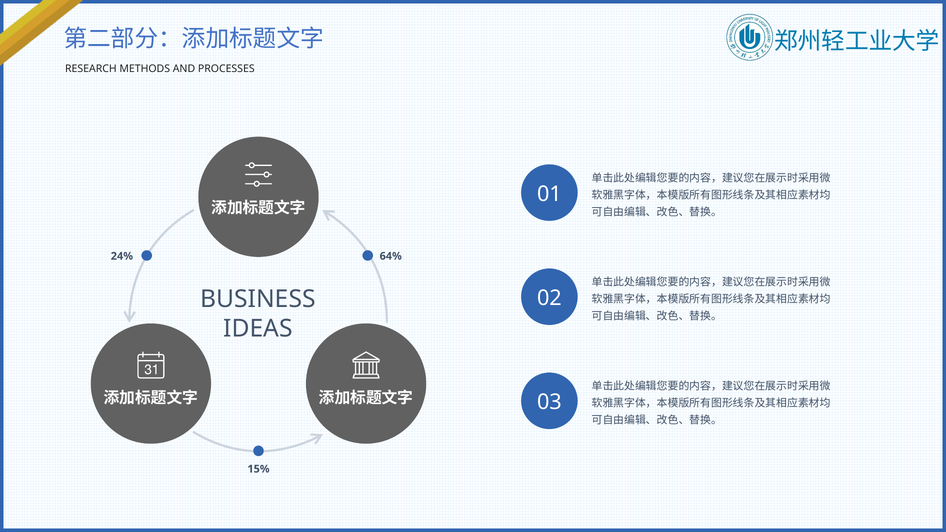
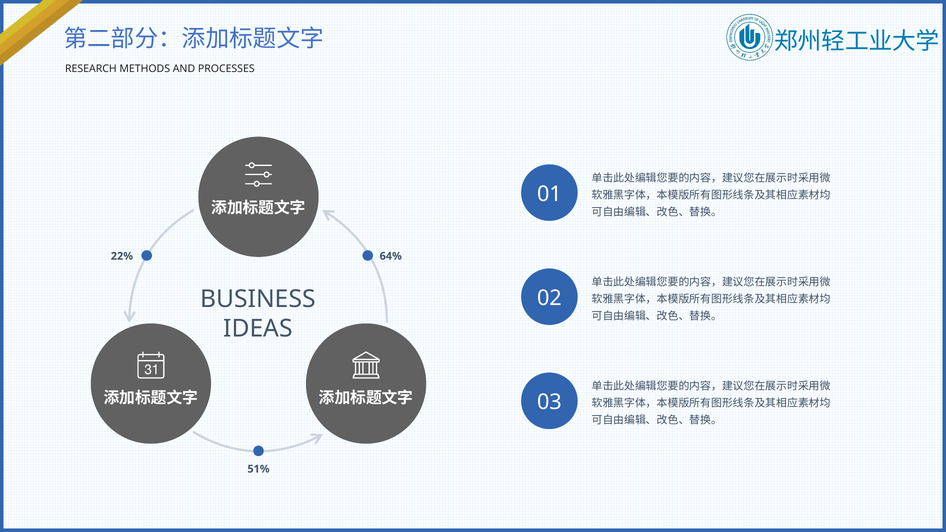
24%: 24% -> 22% (122, 256)
15%: 15% -> 51% (259, 469)
